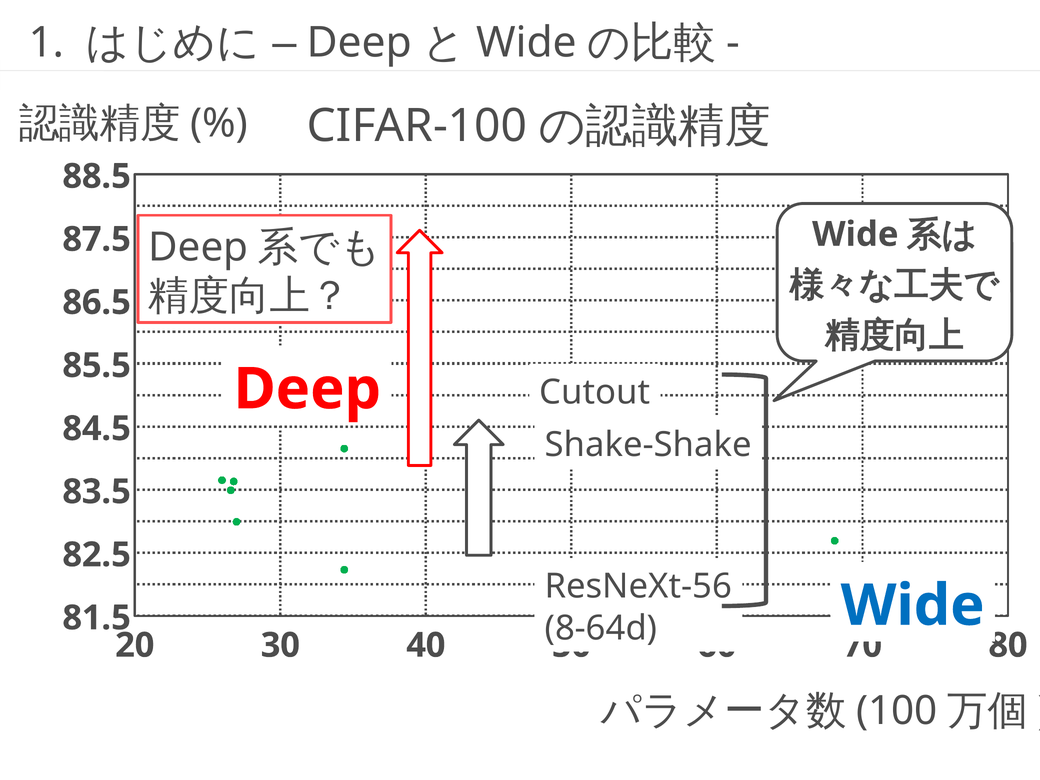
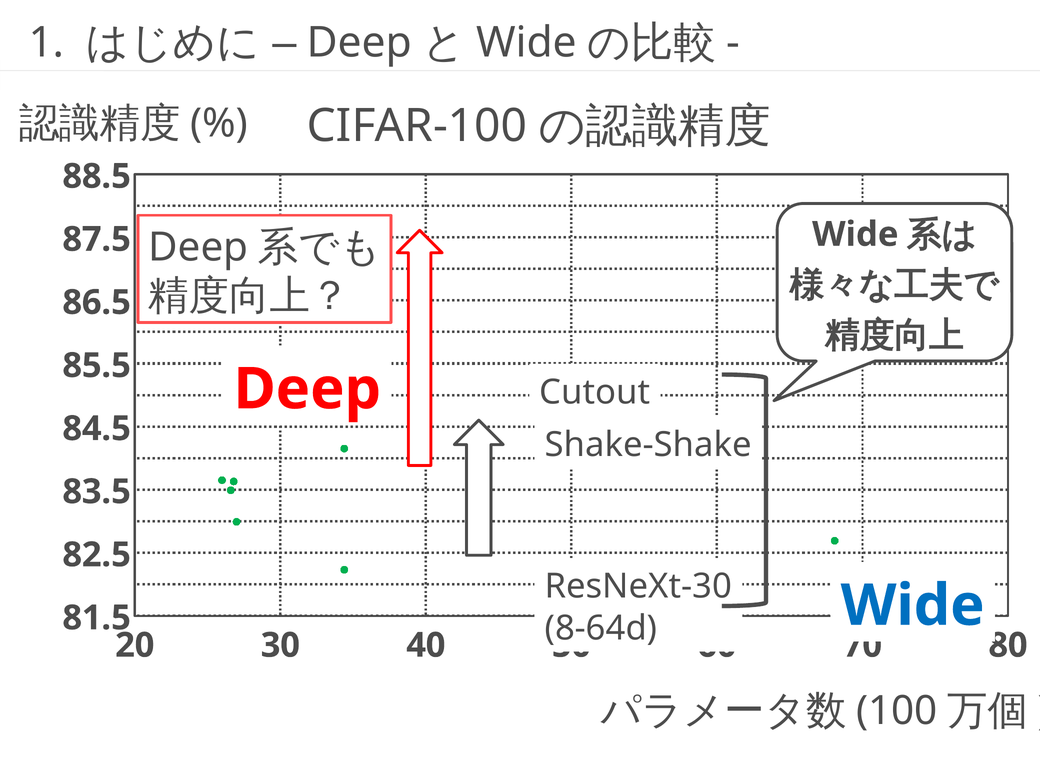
ResNeXt-56: ResNeXt-56 -> ResNeXt-30 (638, 586)
